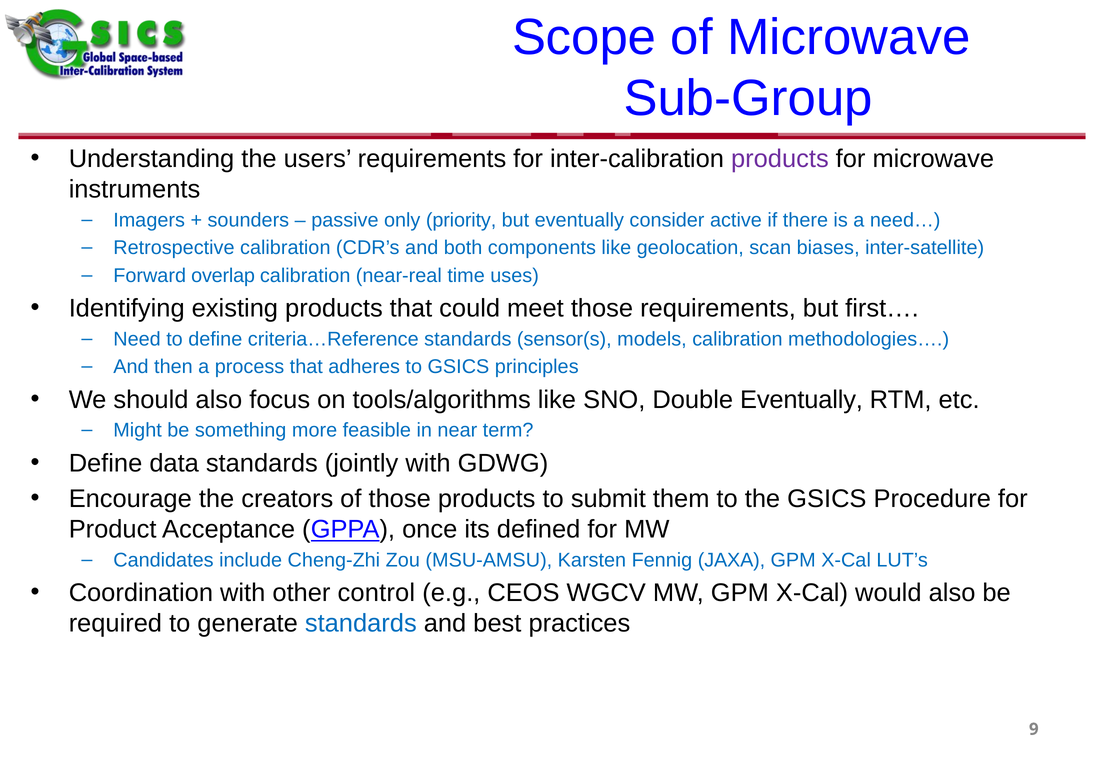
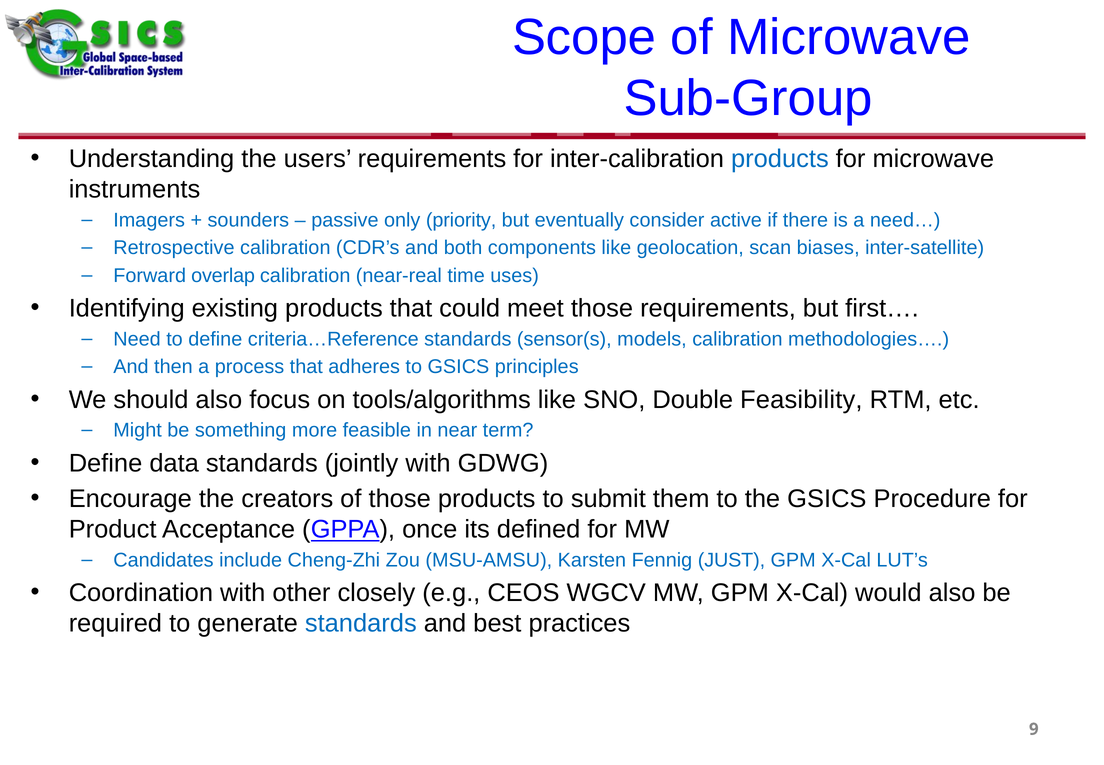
products colour: purple -> blue (780, 159)
Double Eventually: Eventually -> Feasibility (801, 399)
JAXA: JAXA -> JUST (731, 560)
control: control -> closely (376, 592)
